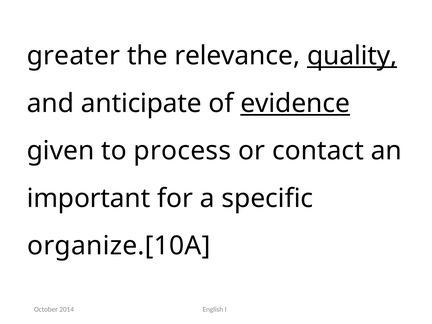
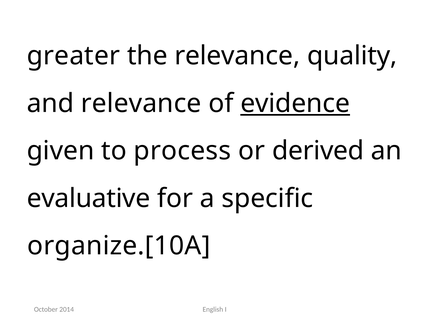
quality underline: present -> none (352, 56)
and anticipate: anticipate -> relevance (141, 103)
contact: contact -> derived (318, 151)
important: important -> evaluative (89, 198)
